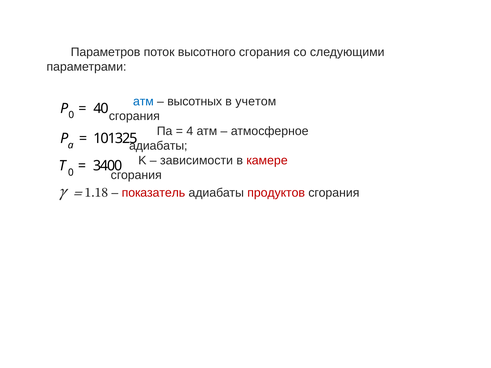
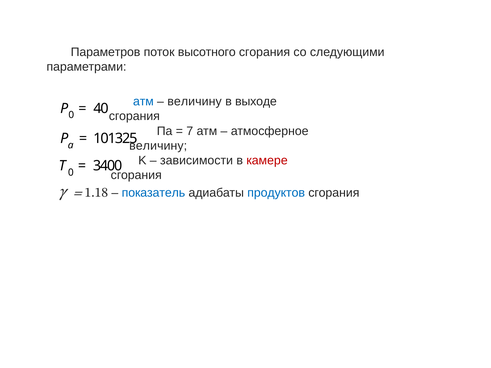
высотных: высотных -> величину (195, 101)
учетом: учетом -> выходе (256, 101)
4: 4 -> 7 (190, 131)
адиабаты: адиабаты -> величину (158, 146)
показатель colour: red -> blue (153, 193)
продуктов colour: red -> blue (276, 193)
